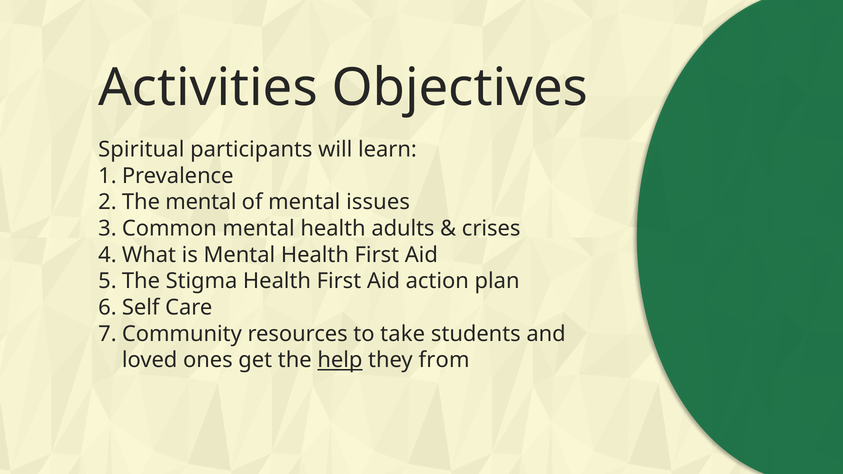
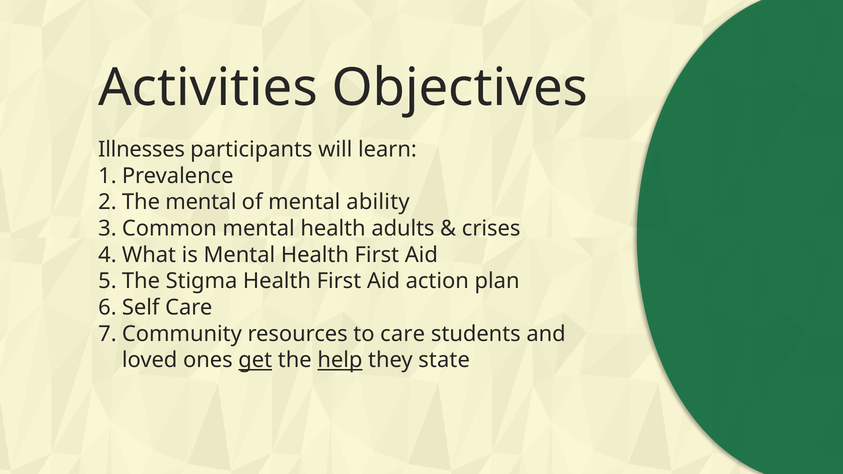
Spiritual: Spiritual -> Illnesses (141, 150)
issues: issues -> ability (378, 202)
to take: take -> care (403, 334)
get underline: none -> present (255, 360)
from: from -> state (444, 360)
